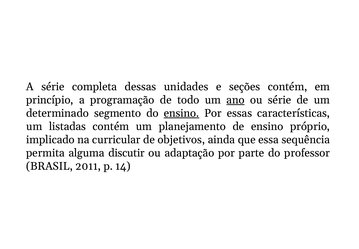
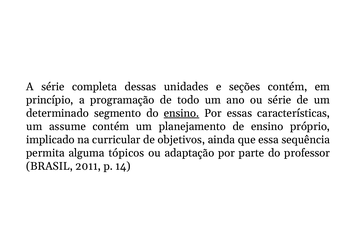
ano underline: present -> none (236, 100)
listadas: listadas -> assume (67, 126)
discutir: discutir -> tópicos (126, 153)
